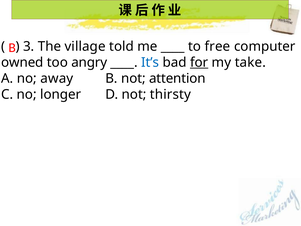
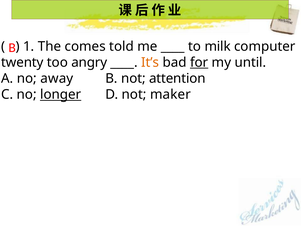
3: 3 -> 1 (29, 46)
village: village -> comes (85, 46)
free: free -> milk (218, 46)
owned: owned -> twenty (22, 62)
It’s colour: blue -> orange (150, 62)
take: take -> until (250, 62)
longer underline: none -> present (61, 94)
thirsty: thirsty -> maker (170, 94)
